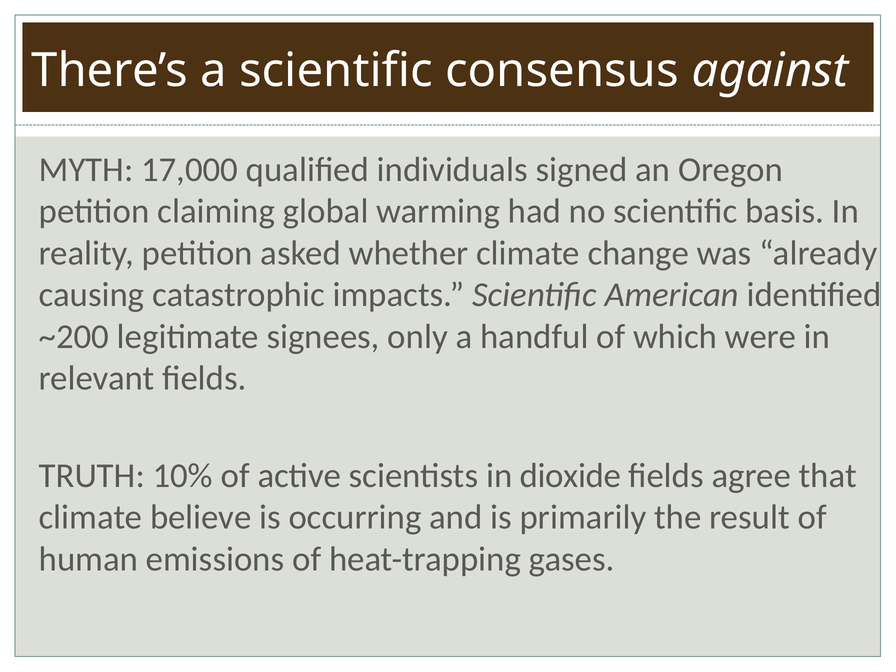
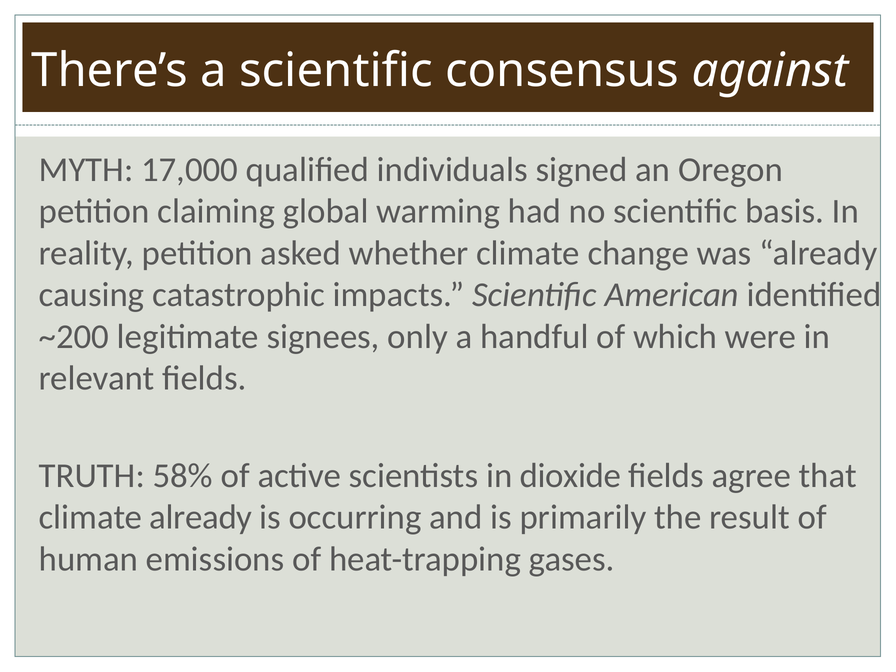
10%: 10% -> 58% (183, 476)
climate believe: believe -> already (201, 517)
